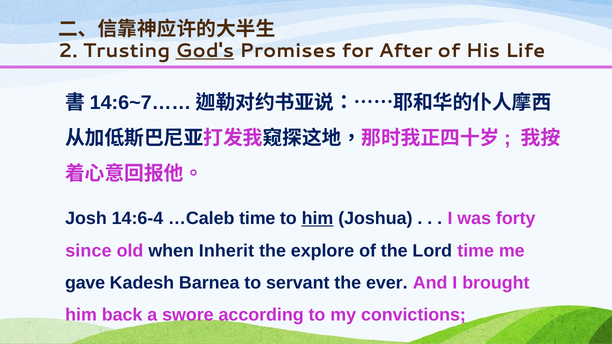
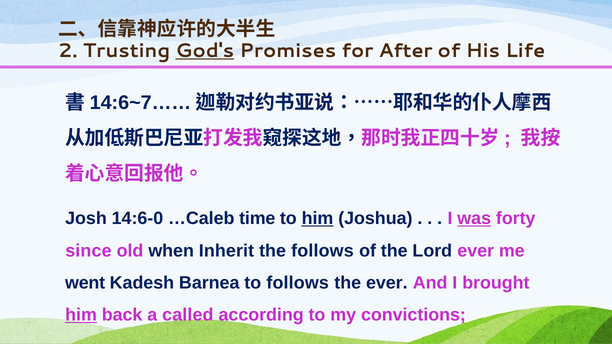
14:6-4: 14:6-4 -> 14:6-0 (137, 219)
was underline: none -> present (474, 219)
the explore: explore -> follows (322, 251)
Lord time: time -> ever (476, 251)
gave: gave -> went (85, 283)
to servant: servant -> follows (298, 283)
him underline: none -> present (81, 315)
swore: swore -> called (188, 315)
